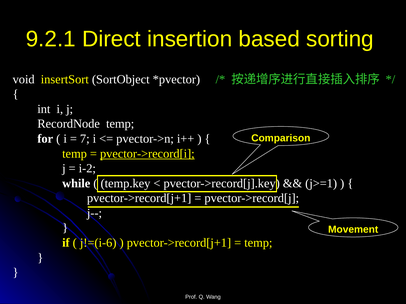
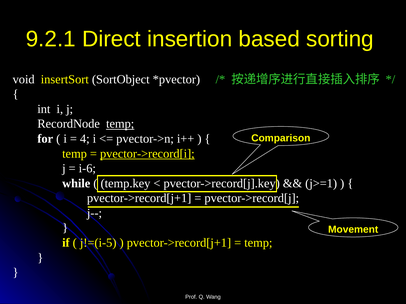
temp underline: none -> present (120, 124)
7: 7 -> 4 (85, 139)
i-2: i-2 -> i-6 (87, 169)
j!=(i-6: j!=(i-6 -> j!=(i-5 (98, 243)
